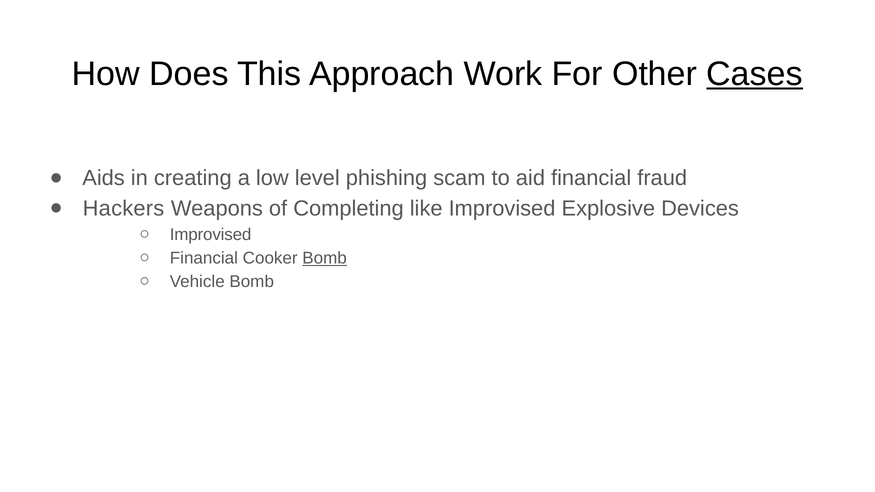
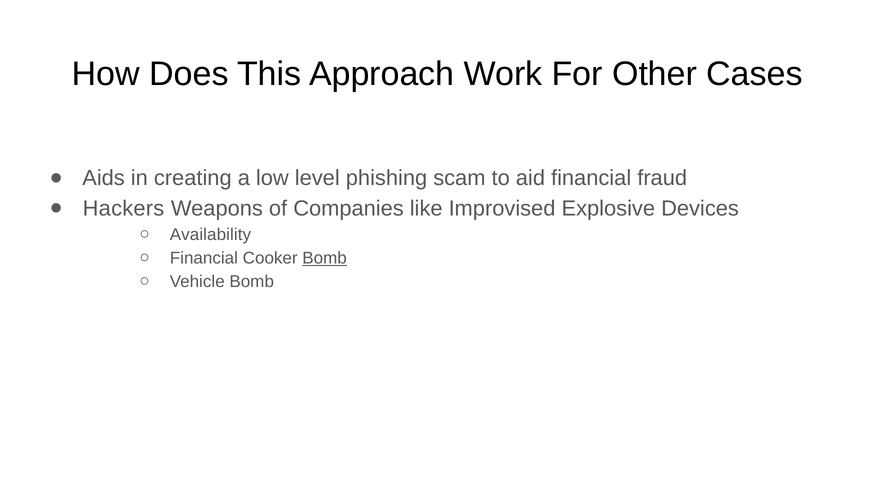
Cases underline: present -> none (755, 74)
Completing: Completing -> Companies (349, 208)
Improvised: Improvised -> Availability (210, 235)
